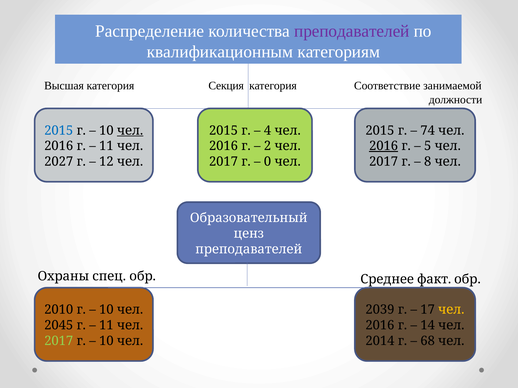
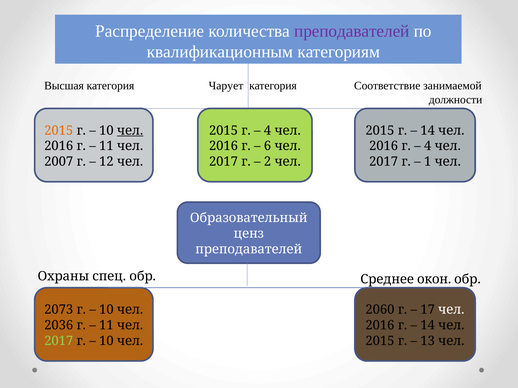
Секция: Секция -> Чарует (226, 86)
2015 colour: blue -> orange (59, 131)
74: 74 -> 14 (428, 131)
2: 2 -> 6 (268, 146)
2016 underline: present -> none (384, 146)
5: 5 -> 4 (428, 146)
2027: 2027 -> 2007 (59, 162)
0: 0 -> 2 (268, 162)
8: 8 -> 1 (428, 162)
факт: факт -> окон (434, 280)
2010: 2010 -> 2073 (59, 310)
2039: 2039 -> 2060 (380, 310)
чел colour: yellow -> white (451, 310)
2045: 2045 -> 2036 (59, 326)
2014: 2014 -> 2015 (380, 341)
68: 68 -> 13 (428, 341)
